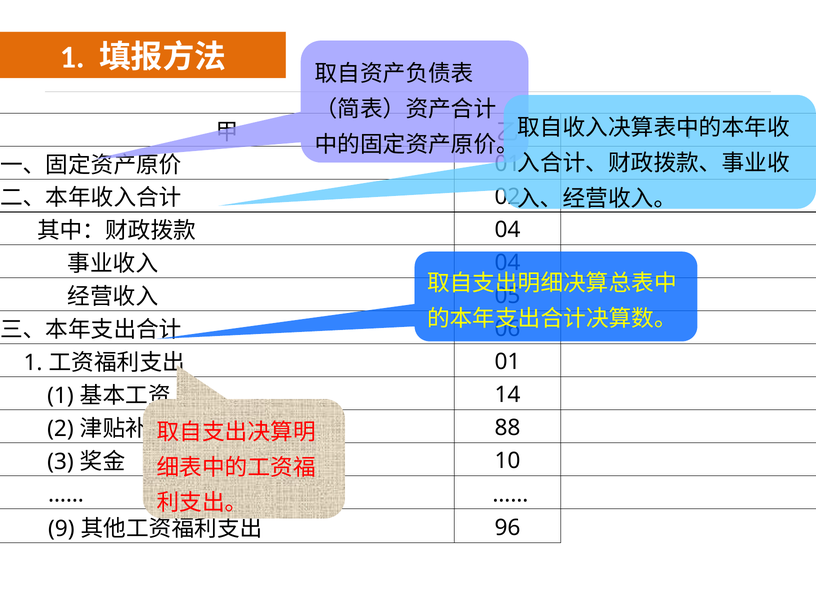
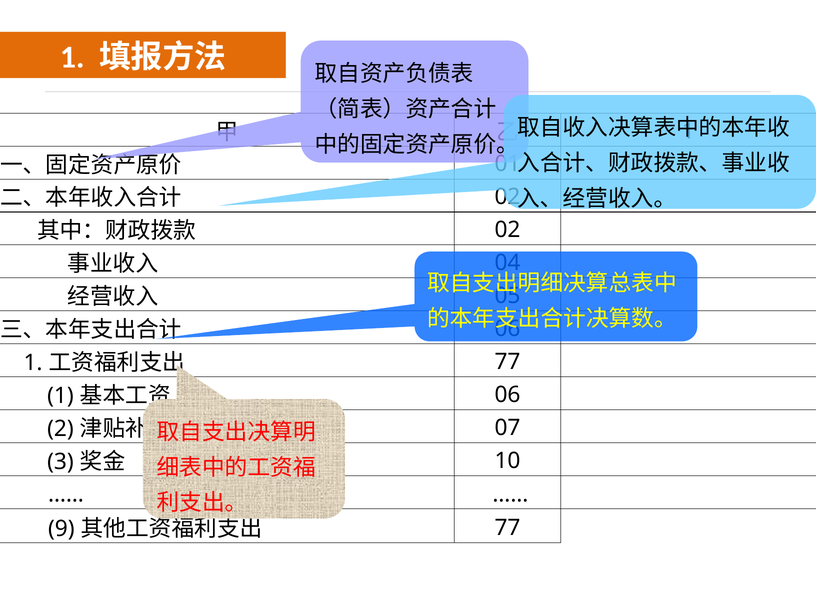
04: 04 -> 02 (507, 230)
01: 01 -> 77 (507, 362)
14: 14 -> 06 (507, 395)
88: 88 -> 07 (507, 428)
96: 96 -> 77 (507, 528)
